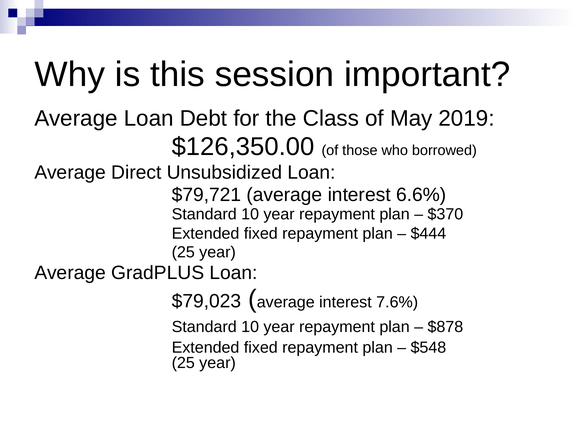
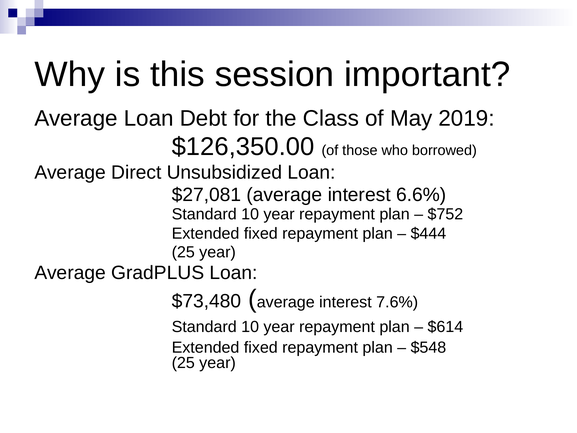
$79,721: $79,721 -> $27,081 (206, 195)
$370: $370 -> $752 (445, 214)
$79,023: $79,023 -> $73,480 (206, 301)
$878: $878 -> $614 (445, 327)
